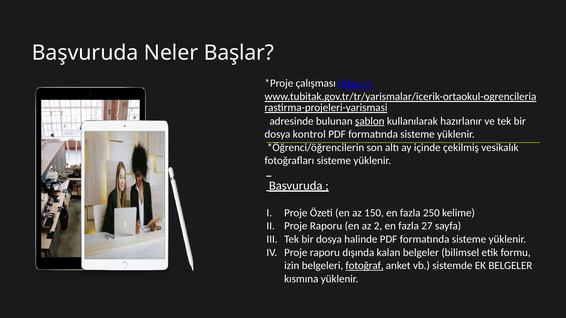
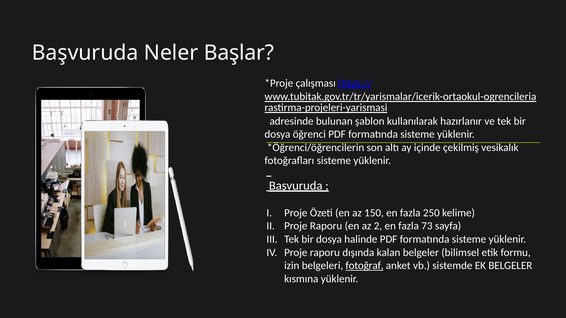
şablon underline: present -> none (370, 121)
kontrol: kontrol -> öğrenci (309, 134)
27: 27 -> 73 (427, 226)
